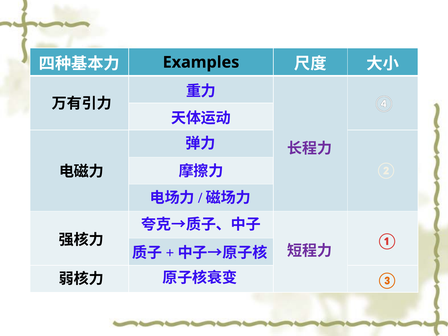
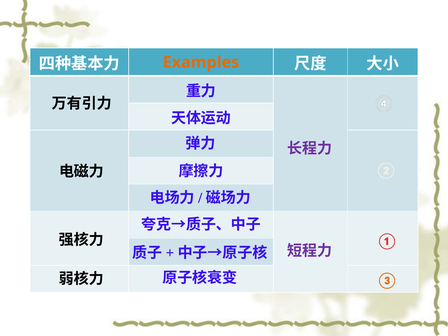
Examples colour: black -> orange (201, 62)
